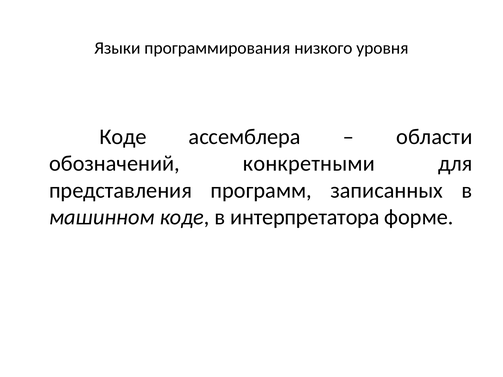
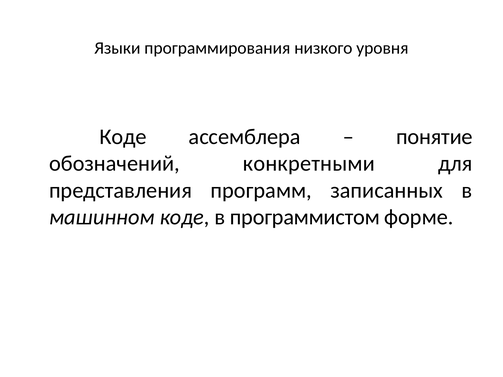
области: области -> понятие (434, 137)
интерпретатора: интерпретатора -> программистом (305, 217)
